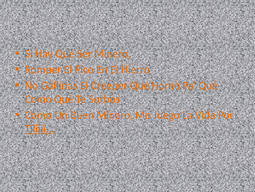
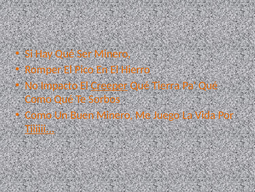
Gallinas: Gallinas -> Impacto (59, 85)
Creeper underline: none -> present (109, 85)
Horno: Horno -> Tierra (166, 85)
